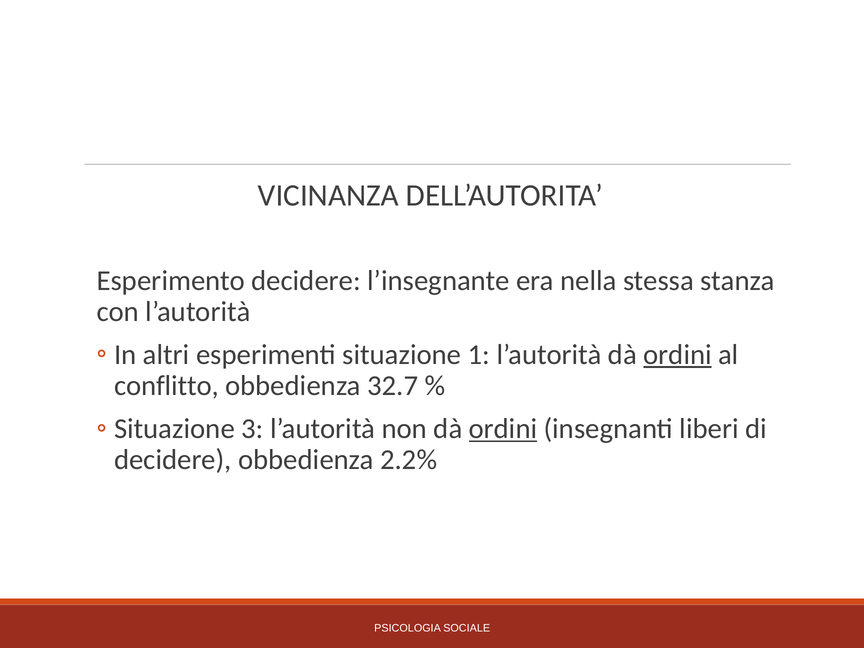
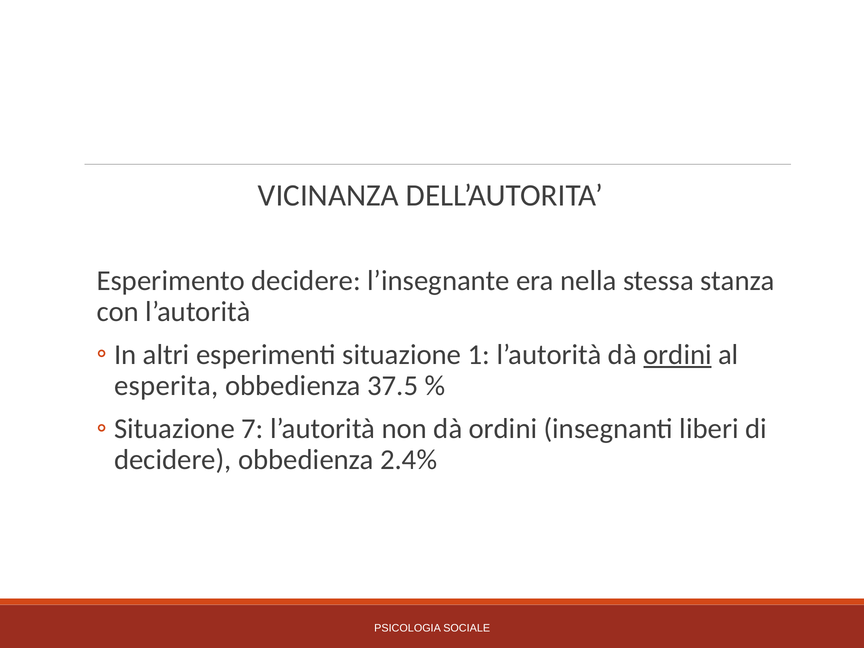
conflitto: conflitto -> esperita (166, 386)
32.7: 32.7 -> 37.5 (393, 386)
3: 3 -> 7 (253, 429)
ordini underline: present -> none (503, 429)
2.2%: 2.2% -> 2.4% (409, 460)
